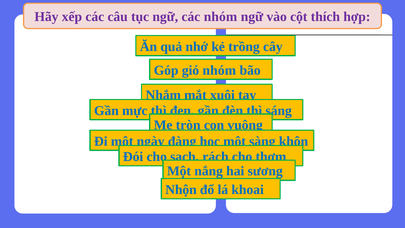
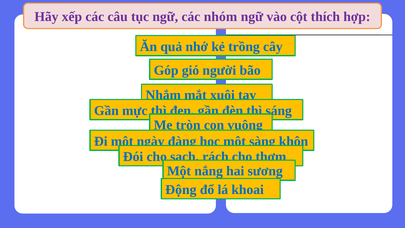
gió nhóm: nhóm -> người (219, 70)
Nhộn: Nhộn -> Động (181, 189)
